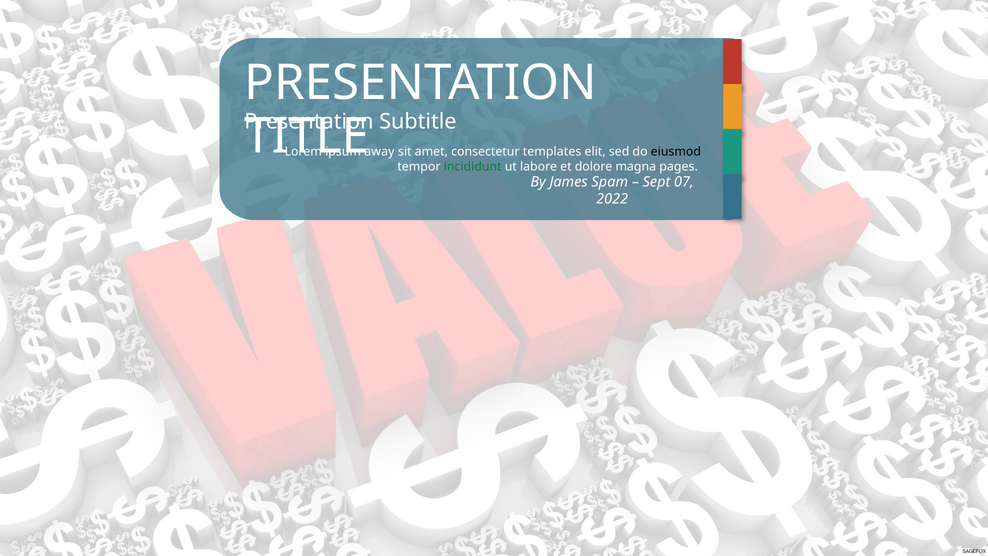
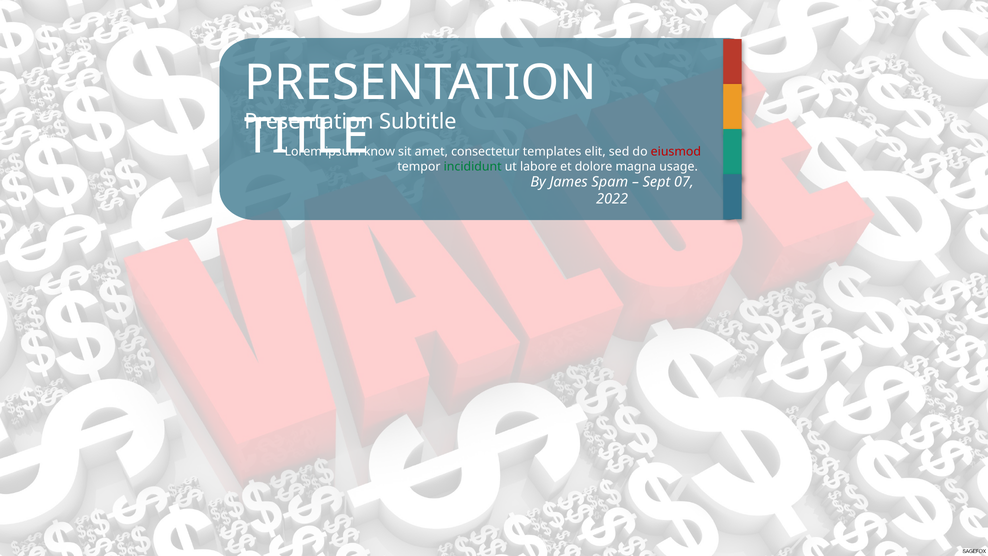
away: away -> know (380, 152)
eiusmod colour: black -> red (676, 152)
pages: pages -> usage (679, 167)
